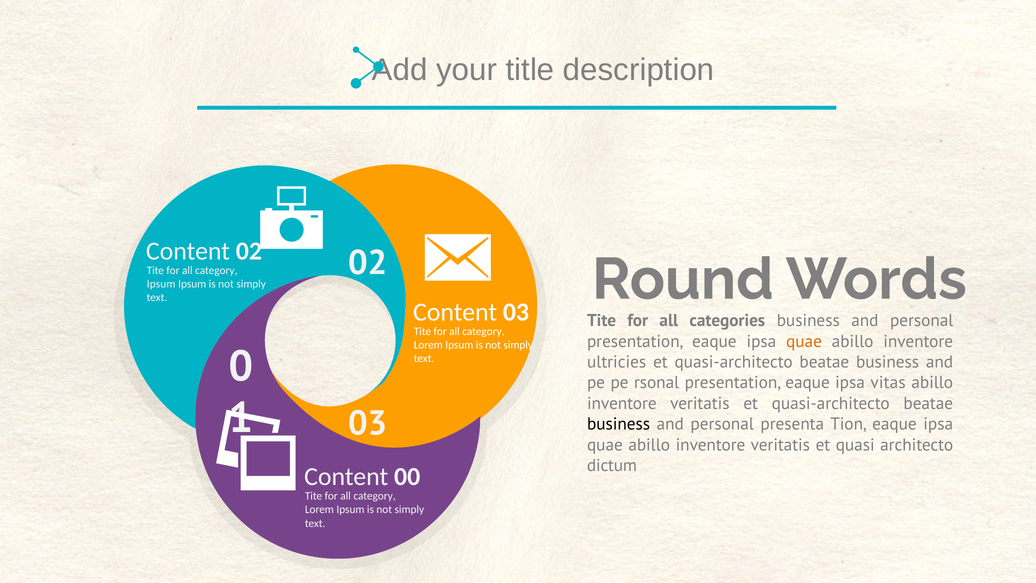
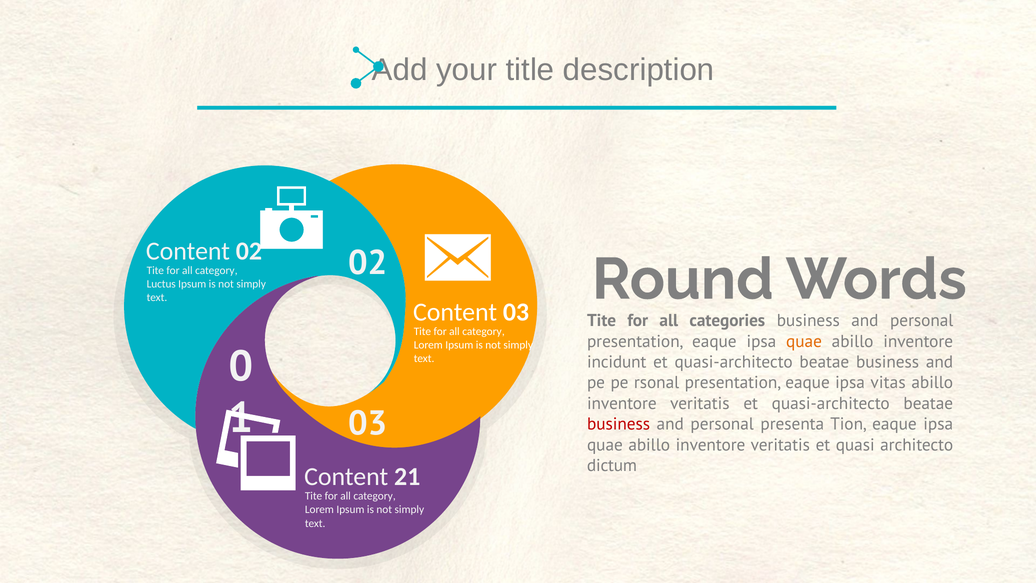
Ipsum: Ipsum -> Luctus (161, 284)
ultricies: ultricies -> incidunt (617, 362)
business colour: black -> red (619, 424)
00: 00 -> 21 (407, 477)
